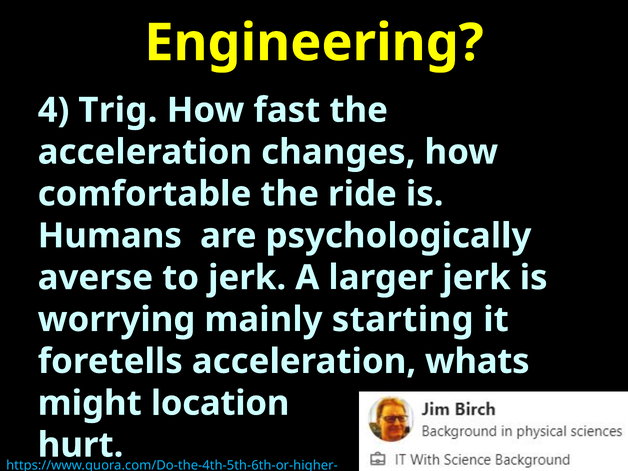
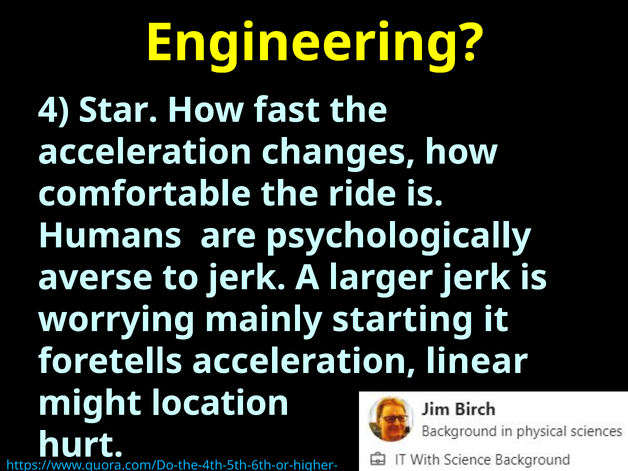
Trig: Trig -> Star (118, 110)
whats: whats -> linear (477, 361)
